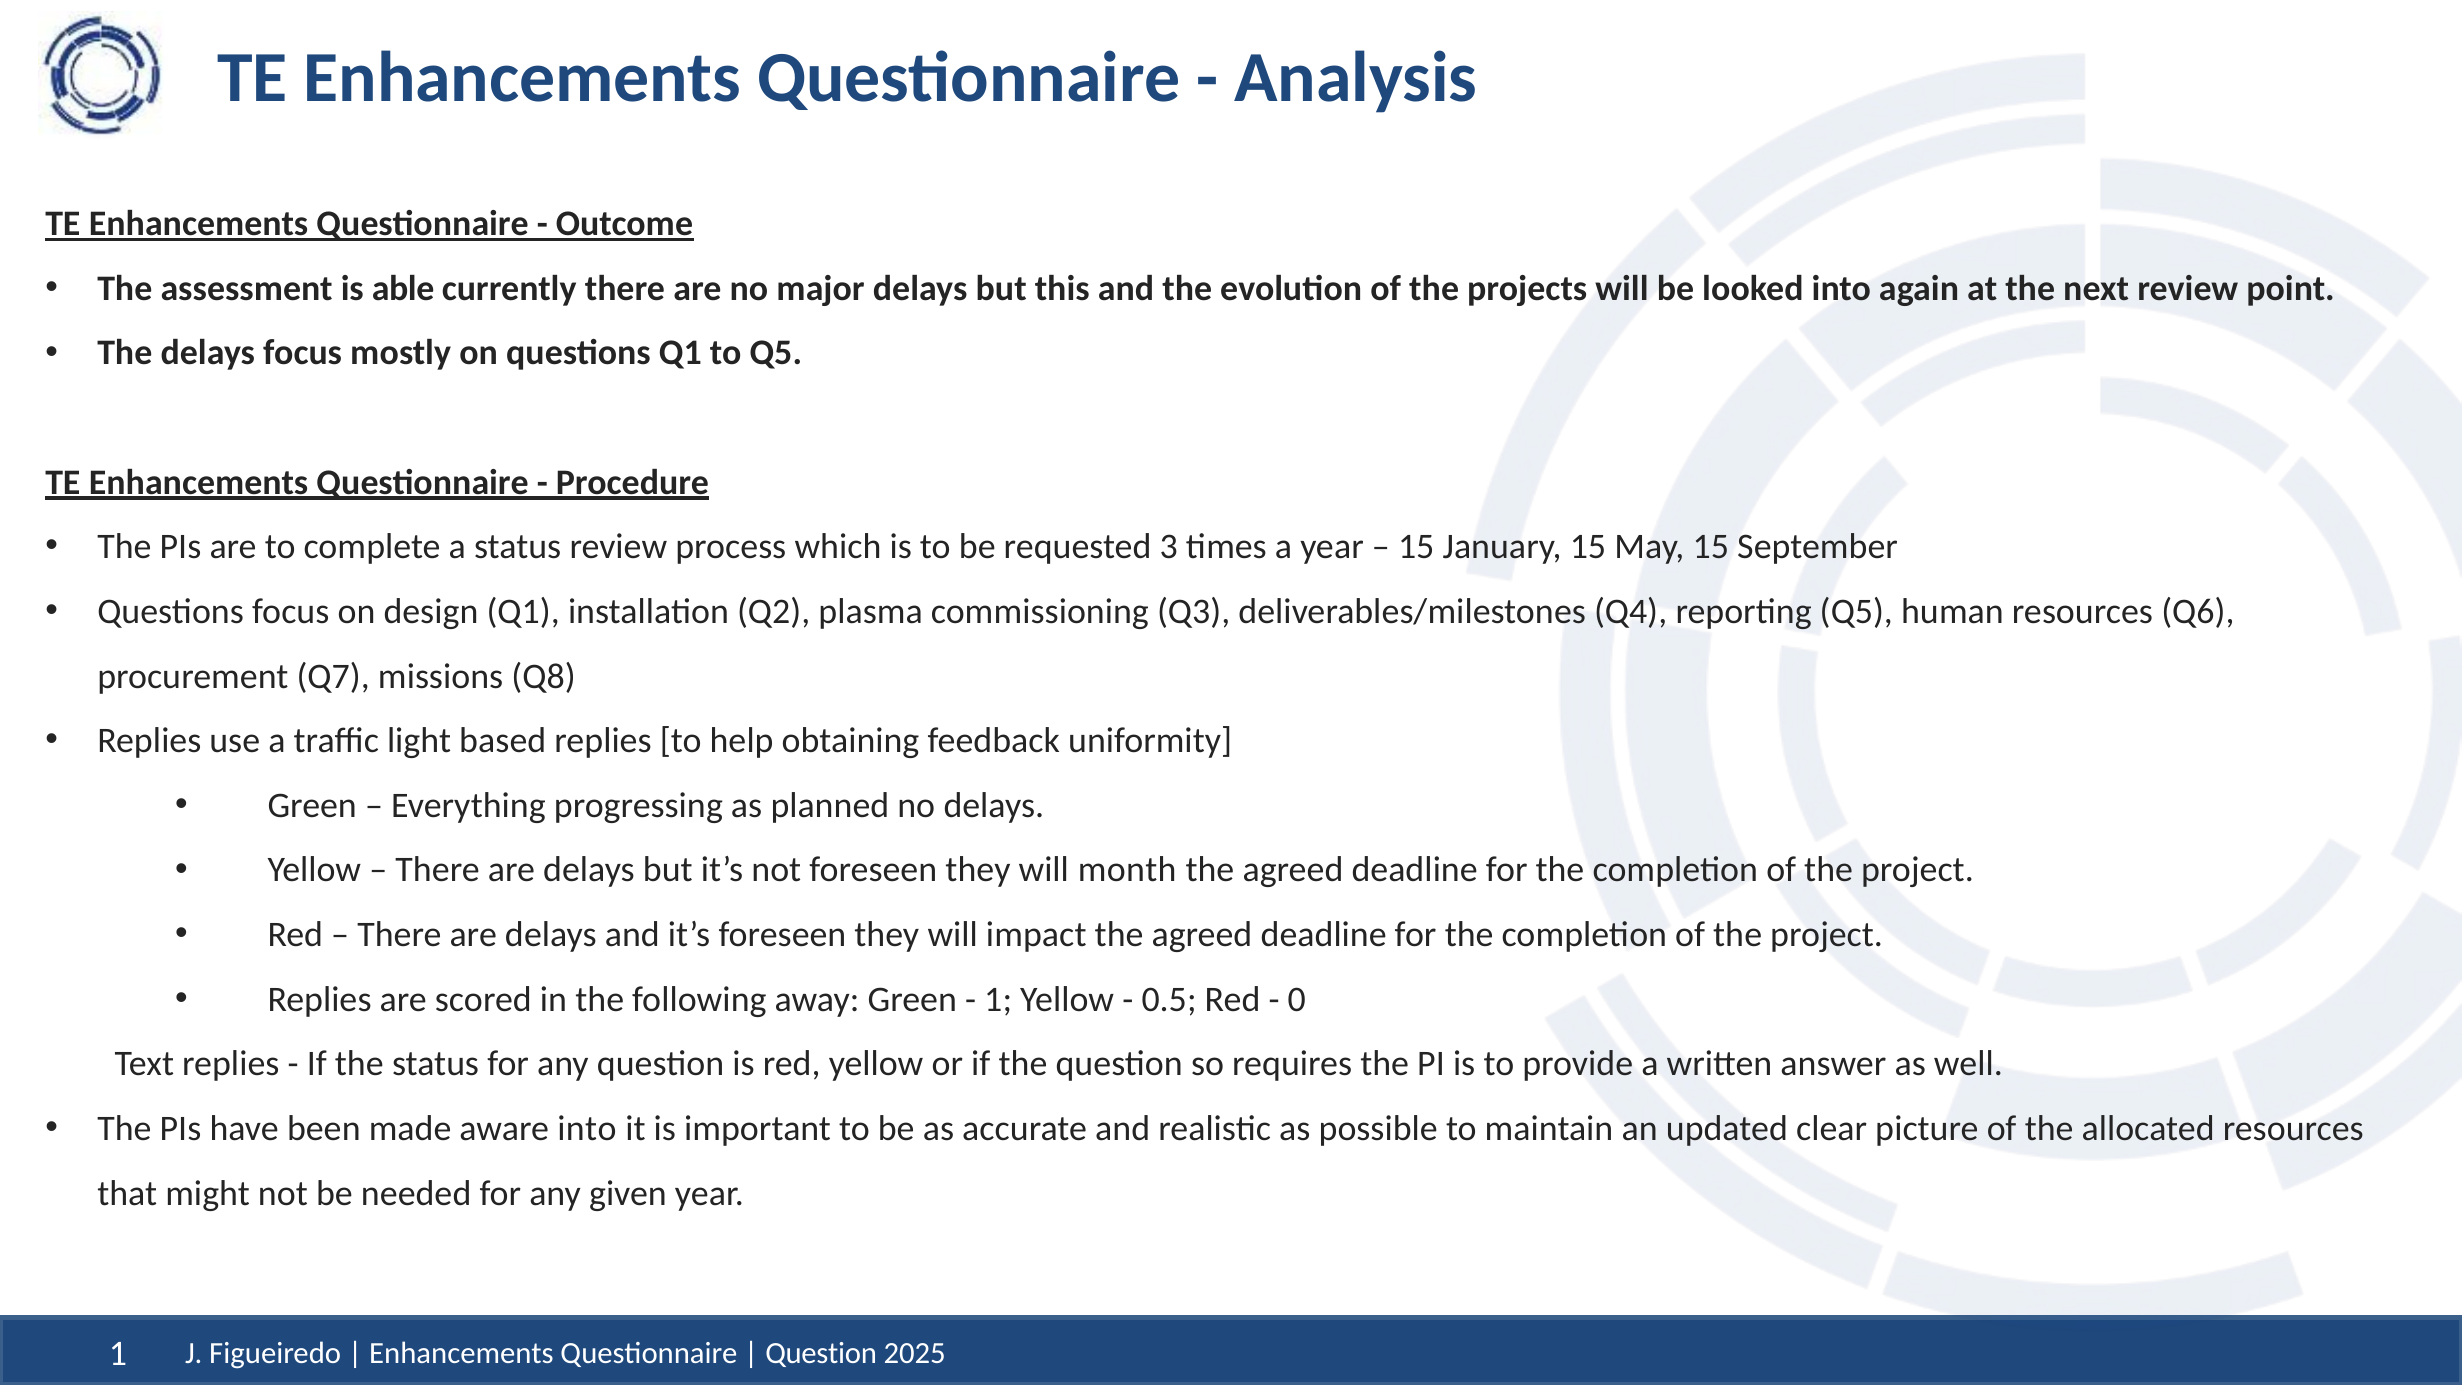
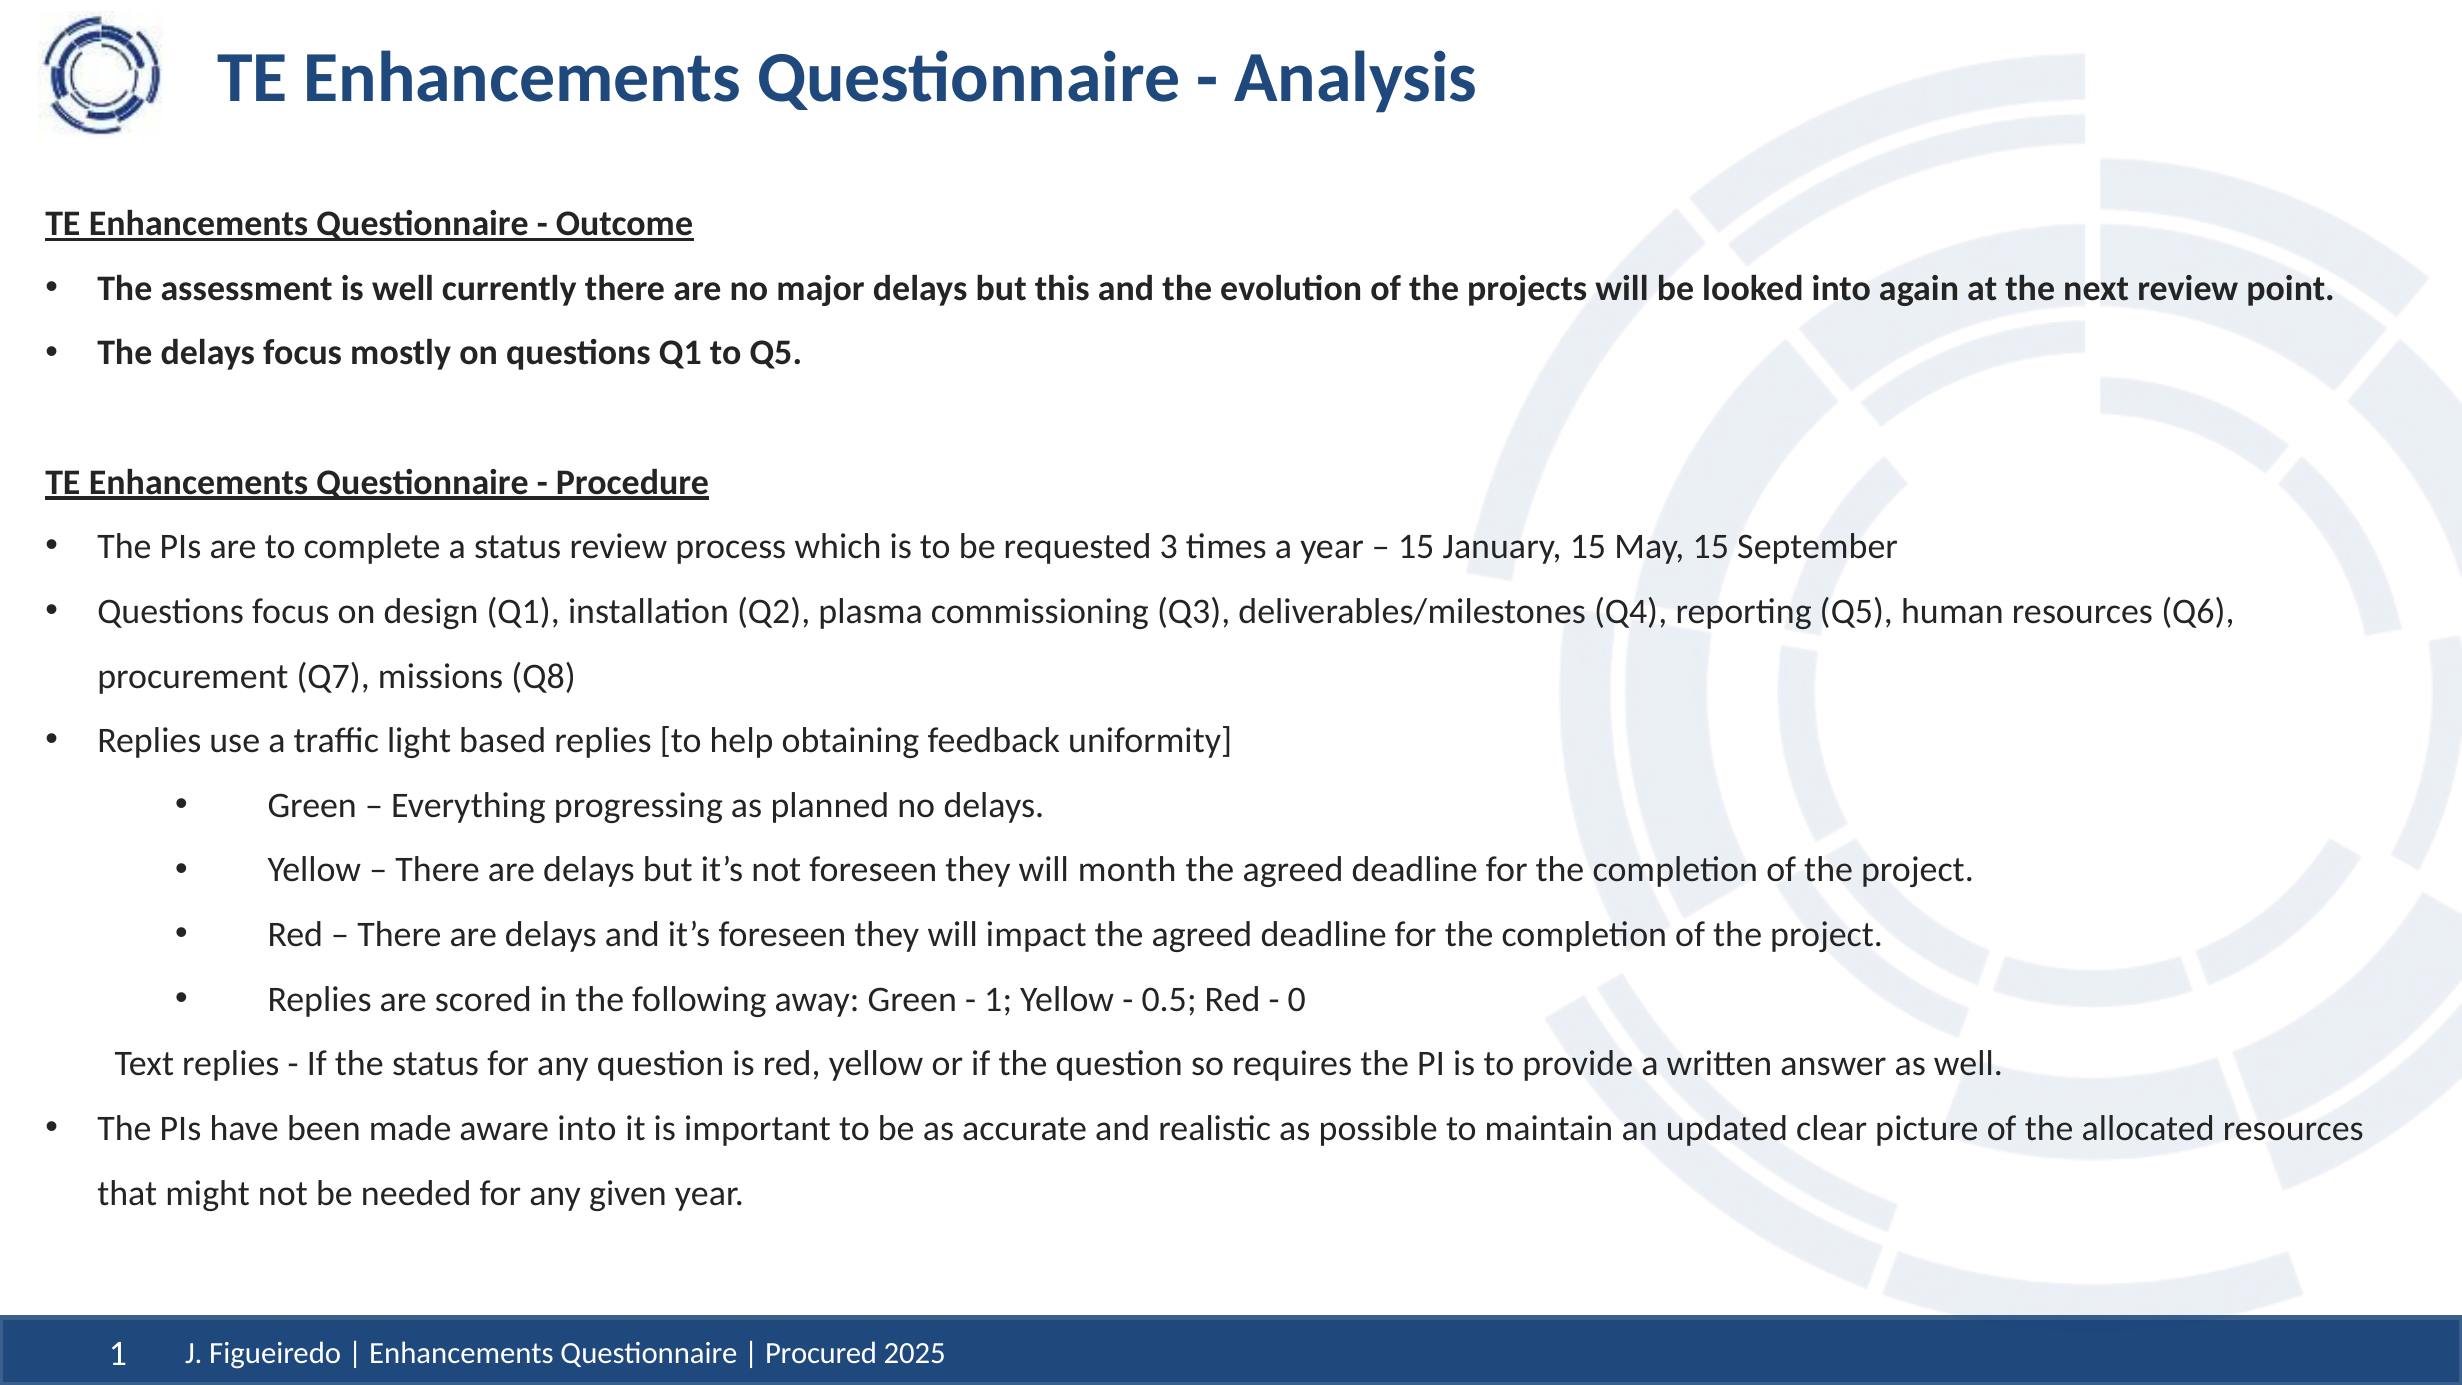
is able: able -> well (403, 288)
Question: Question -> Procured (821, 1354)
